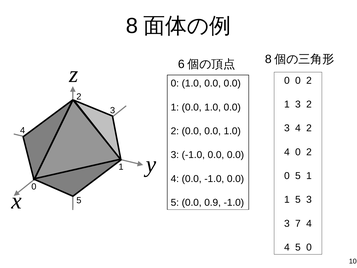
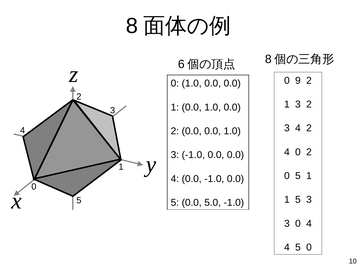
0 0: 0 -> 9 (298, 80)
0.9: 0.9 -> 5.0 (213, 202)
3 7: 7 -> 0 (298, 223)
